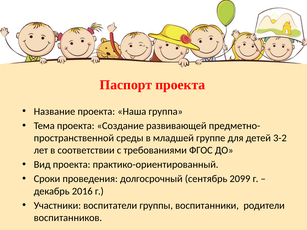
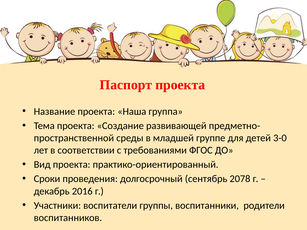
3-2: 3-2 -> 3-0 (280, 138)
2099: 2099 -> 2078 (240, 179)
